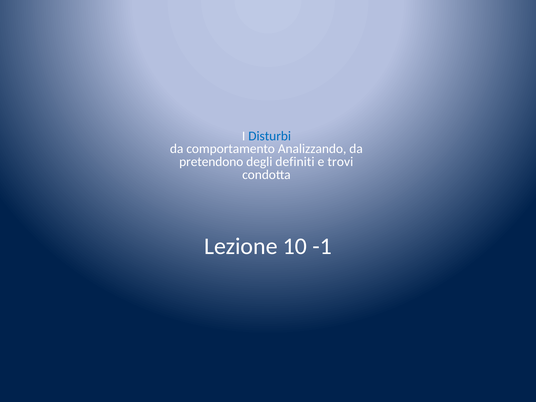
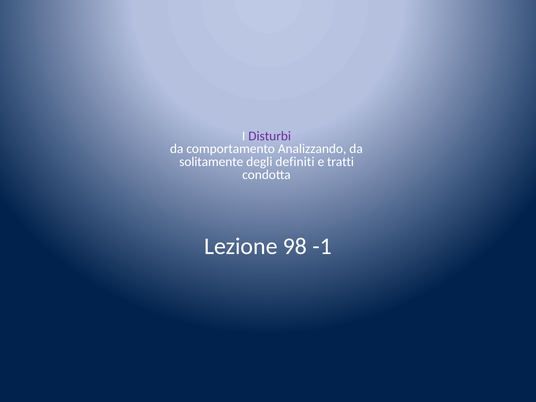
Disturbi colour: blue -> purple (270, 136)
pretendono: pretendono -> solitamente (211, 162)
trovi: trovi -> tratti (340, 162)
10: 10 -> 98 (295, 246)
